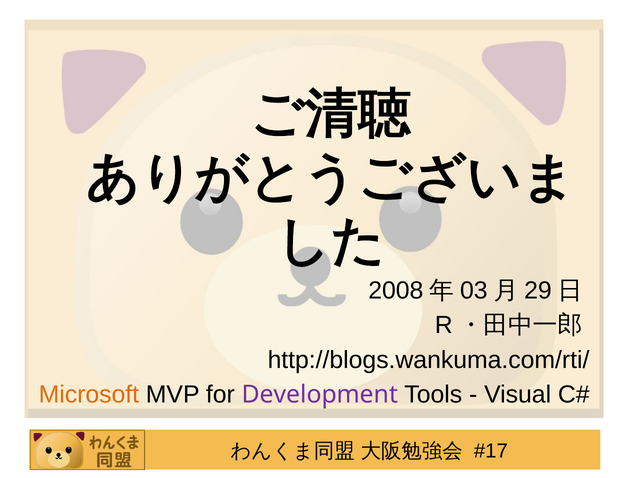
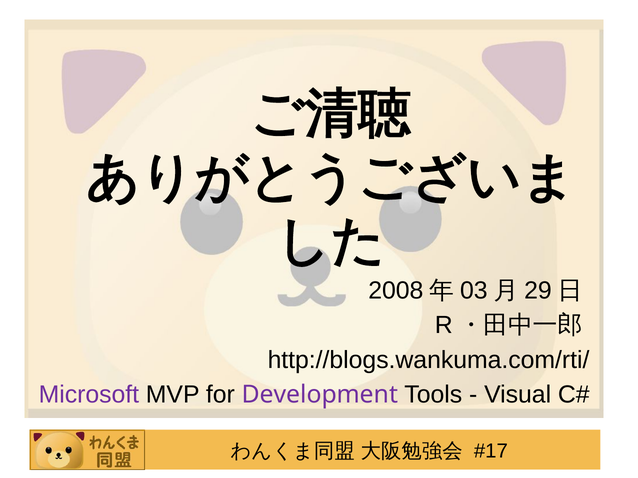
Microsoft colour: orange -> purple (89, 395)
